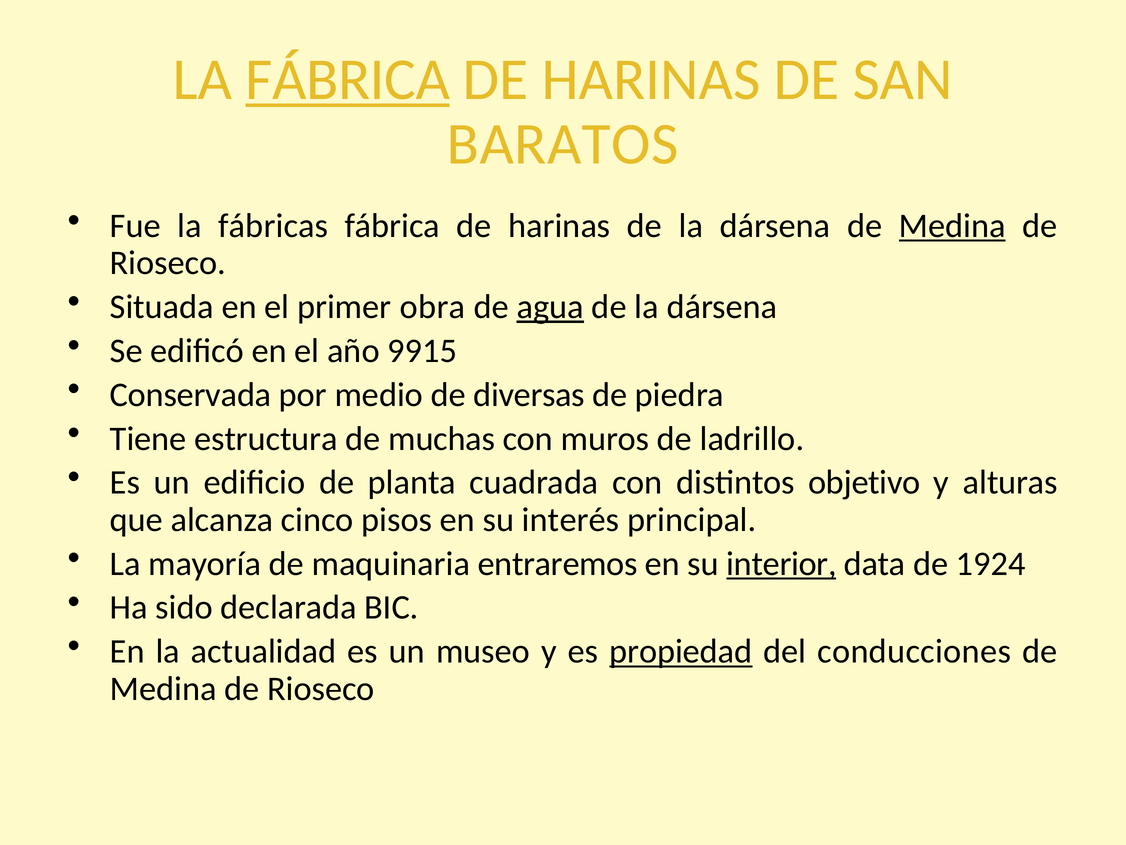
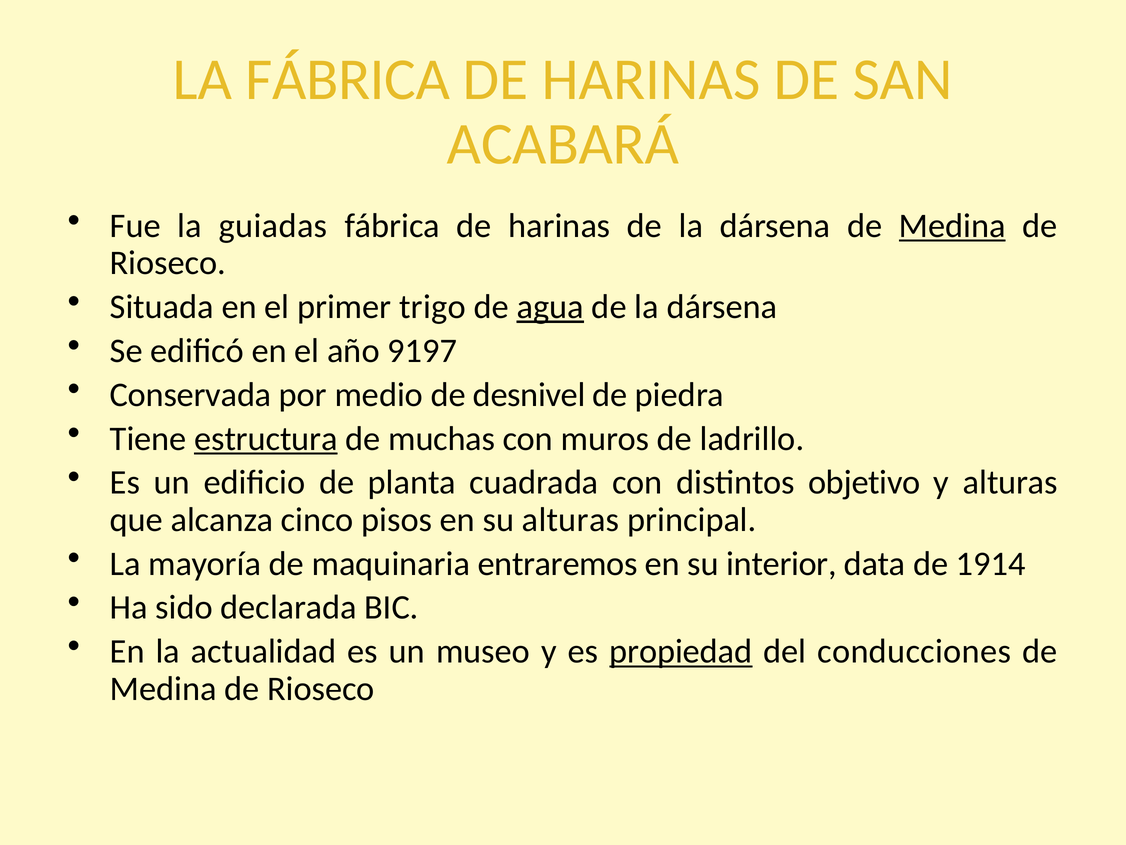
FÁBRICA underline: present -> none (348, 80)
BARATOS: BARATOS -> ACABARÁ (563, 144)
fábricas: fábricas -> guiadas (273, 226)
obra: obra -> trigo (433, 307)
9915: 9915 -> 9197 (422, 351)
diversas: diversas -> desnivel (529, 395)
estructura underline: none -> present (266, 438)
su interés: interés -> alturas (571, 519)
interior underline: present -> none (782, 563)
1924: 1924 -> 1914 (991, 563)
